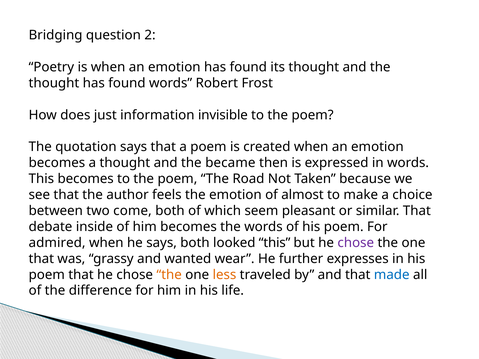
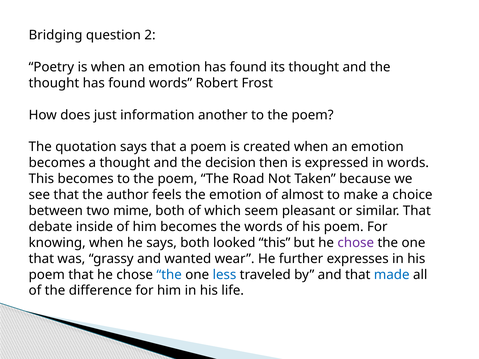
invisible: invisible -> another (223, 115)
became: became -> decision (230, 163)
come: come -> mime (133, 211)
admired: admired -> knowing (57, 243)
the colour: orange -> blue (169, 275)
less colour: orange -> blue (224, 275)
